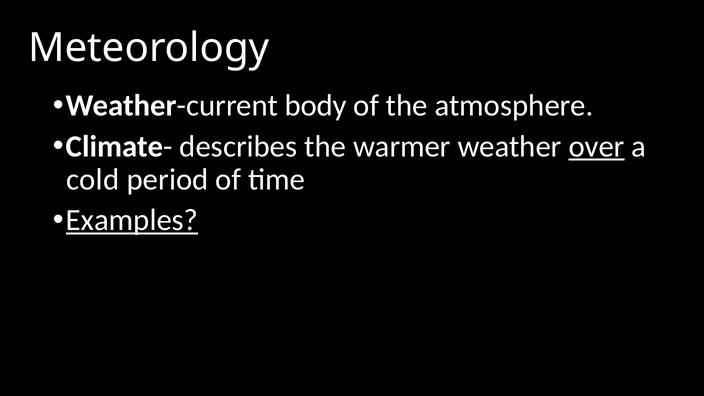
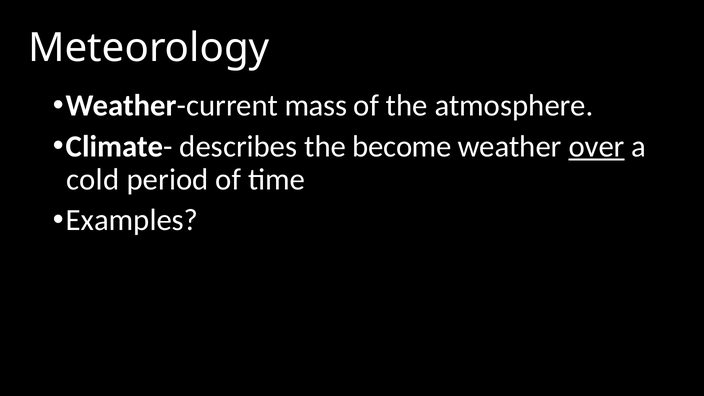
body: body -> mass (316, 106)
warmer: warmer -> become (402, 146)
Examples underline: present -> none (132, 220)
